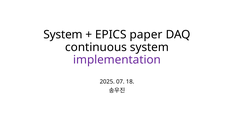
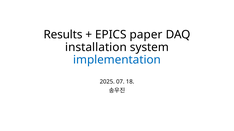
System: System -> Results (63, 35)
continuous: continuous -> installation (96, 47)
implementation colour: purple -> blue (117, 60)
